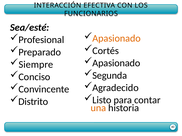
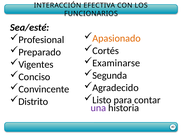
Apasionado: Apasionado -> Examinarse (116, 63)
Siempre: Siempre -> Vigentes (36, 65)
una colour: orange -> purple (98, 108)
